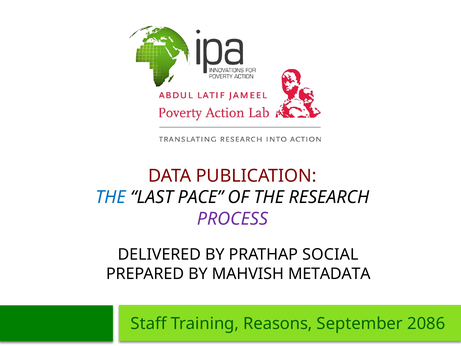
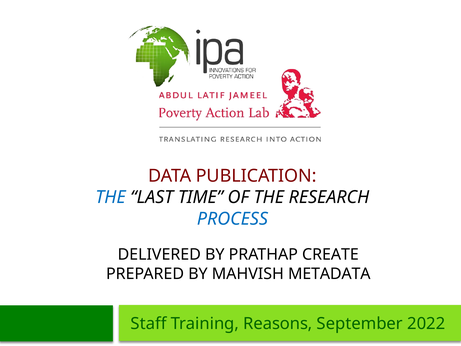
PACE: PACE -> TIME (200, 197)
PROCESS colour: purple -> blue (232, 219)
SOCIAL: SOCIAL -> CREATE (330, 254)
2086: 2086 -> 2022 (426, 323)
